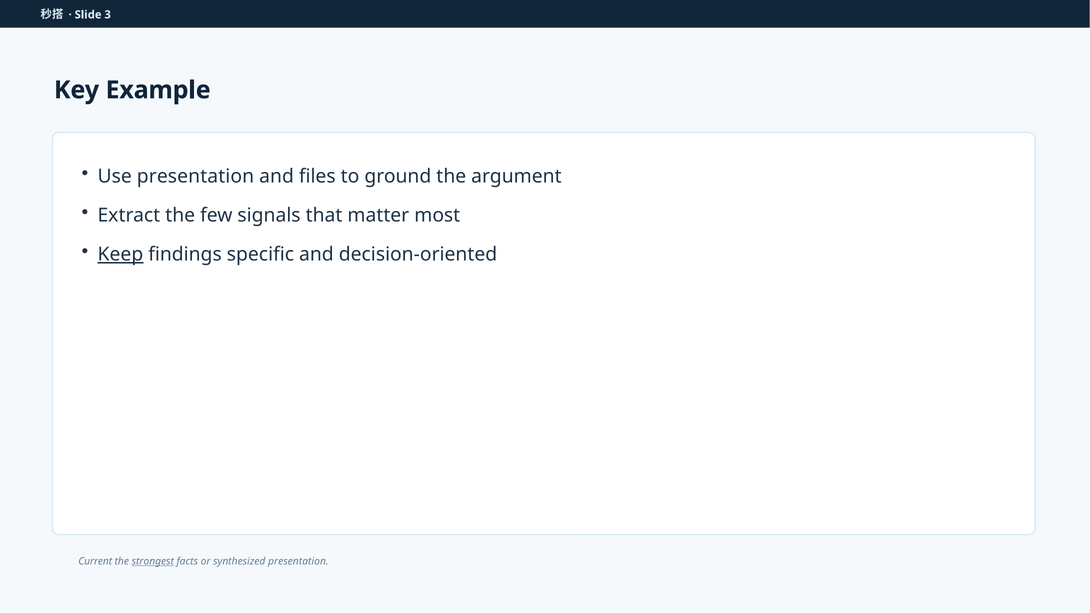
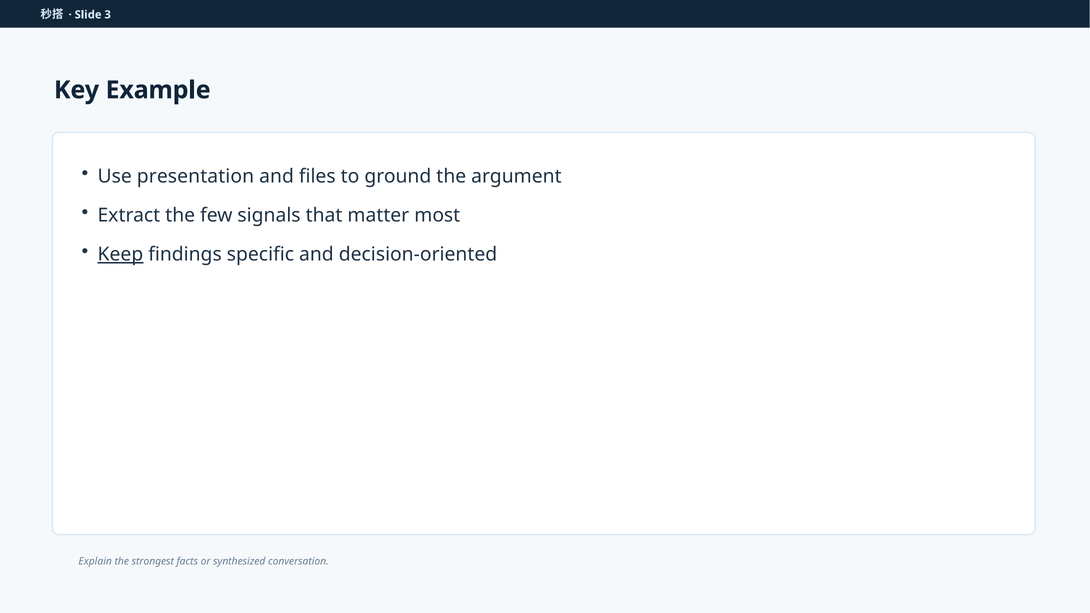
Current: Current -> Explain (95, 561)
strongest underline: present -> none (153, 561)
synthesized presentation: presentation -> conversation (298, 561)
